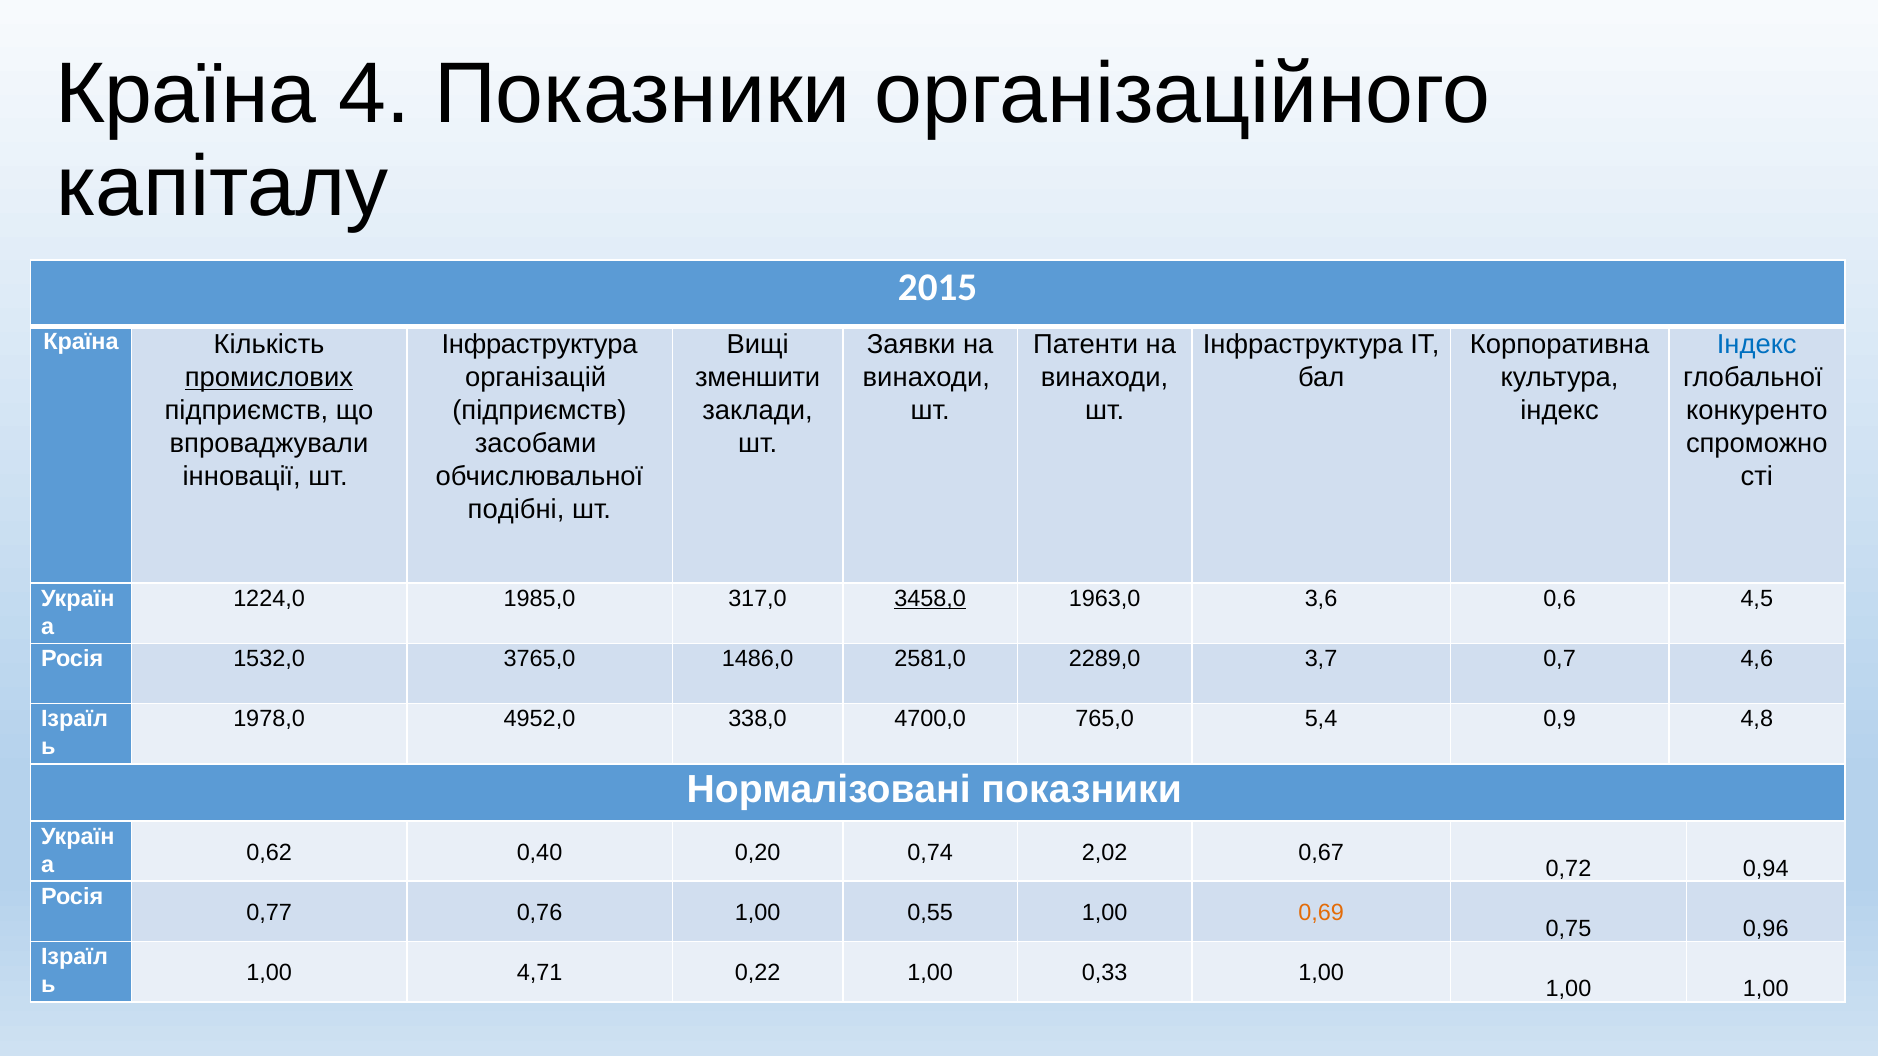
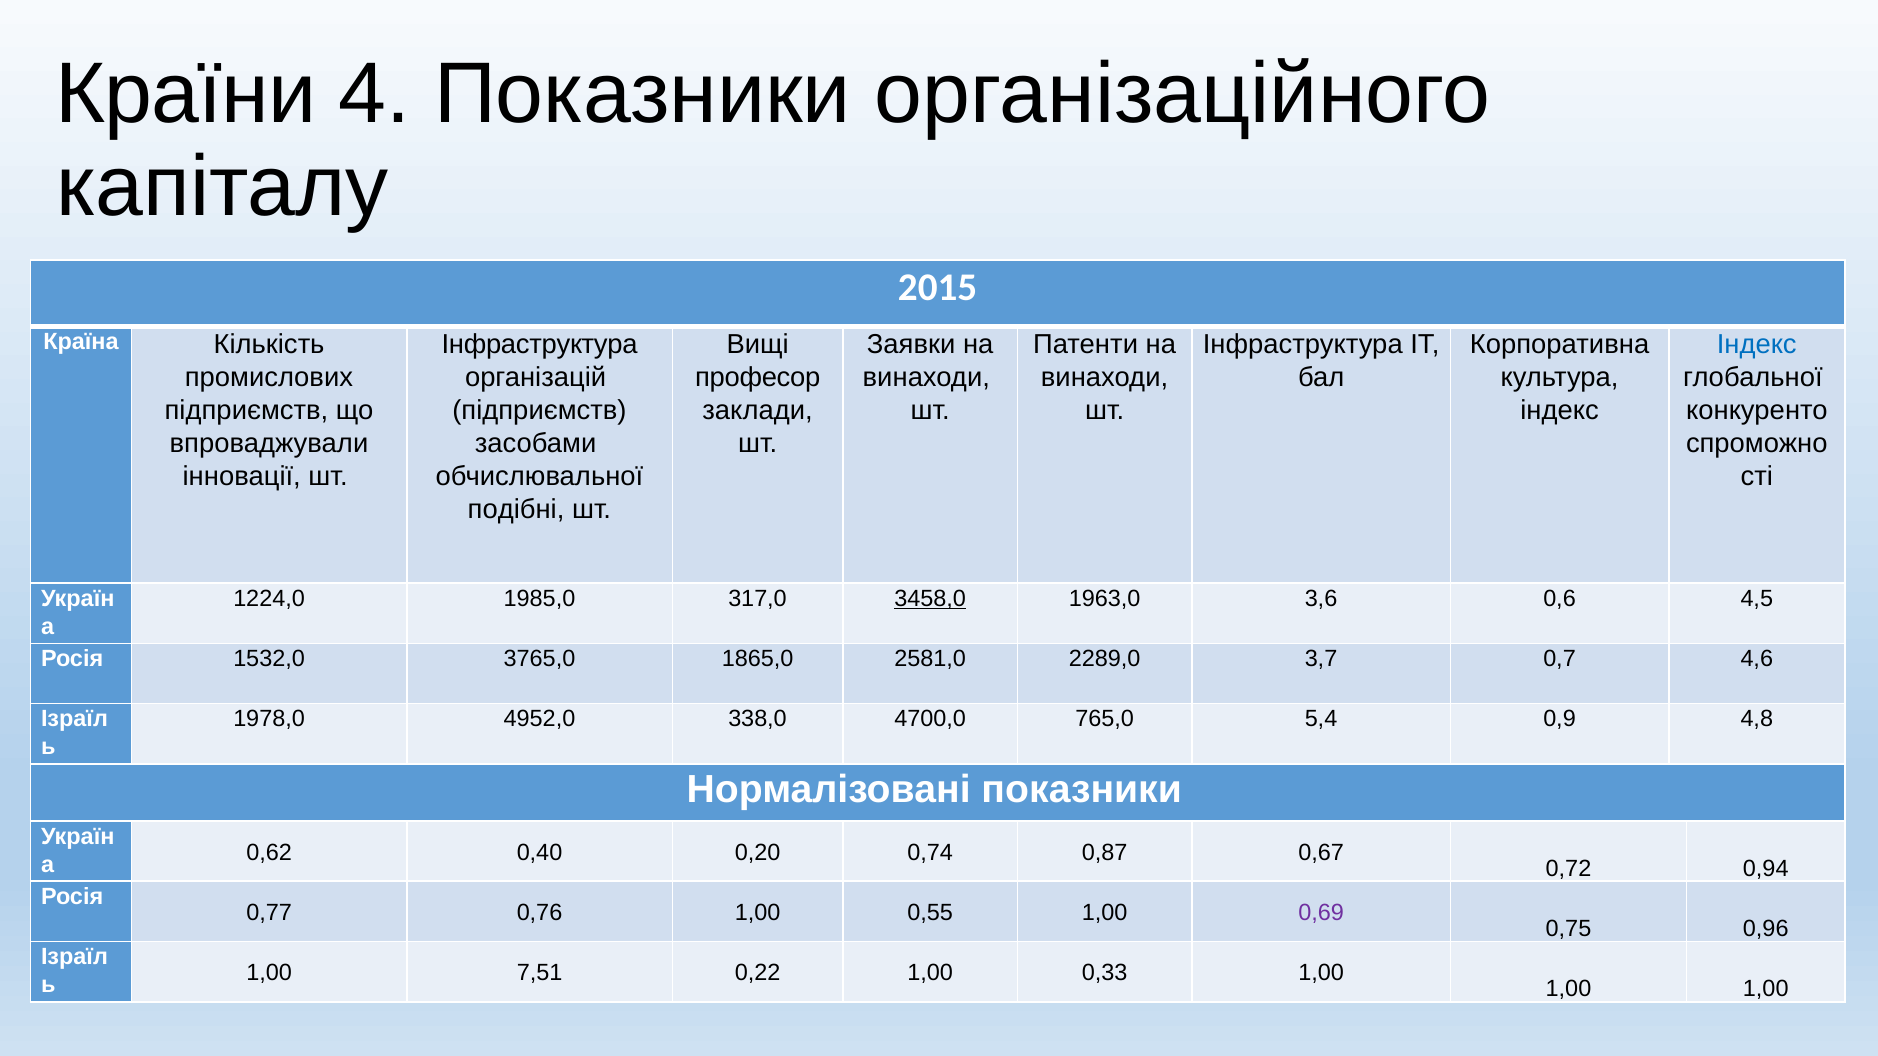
Країна: Країна -> Країни (186, 94)
промислових underline: present -> none (269, 378)
зменшити: зменшити -> професор (758, 378)
1486,0: 1486,0 -> 1865,0 (758, 659)
2,02: 2,02 -> 0,87 (1105, 853)
0,69 colour: orange -> purple (1321, 913)
4,71: 4,71 -> 7,51 (540, 973)
